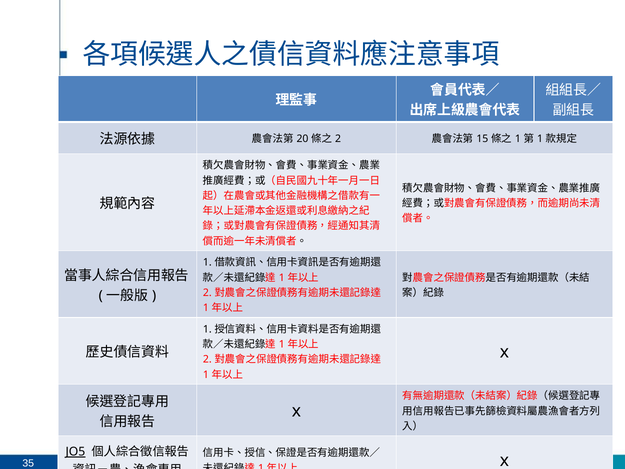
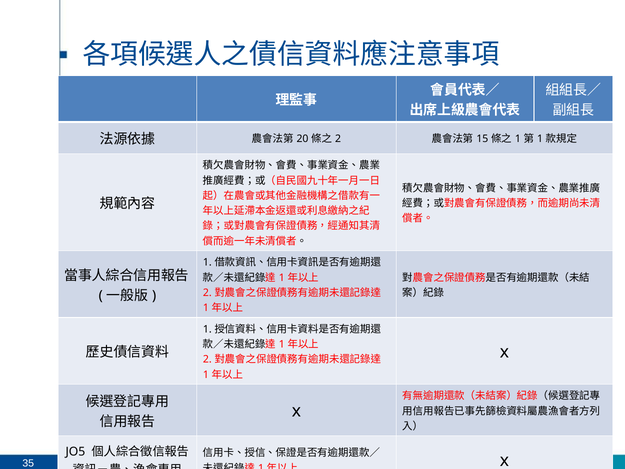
JO5 underline: present -> none (75, 452)
